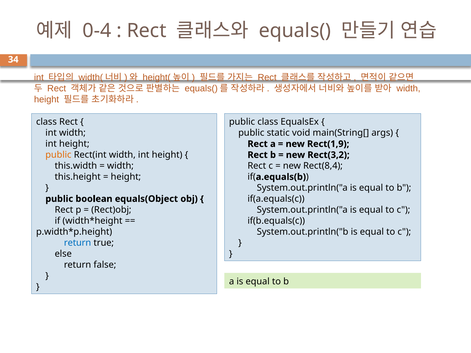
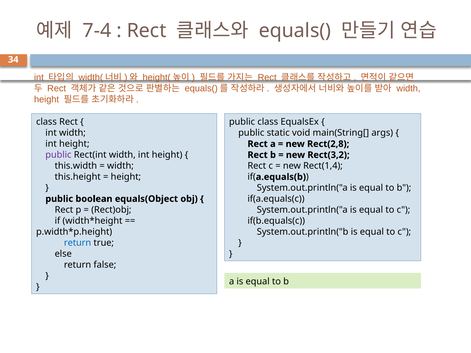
0-4: 0-4 -> 7-4 (97, 31)
Rect(1,9: Rect(1,9 -> Rect(2,8 (328, 144)
public colour: orange -> purple (58, 155)
Rect(8,4: Rect(8,4 -> Rect(1,4 (323, 166)
